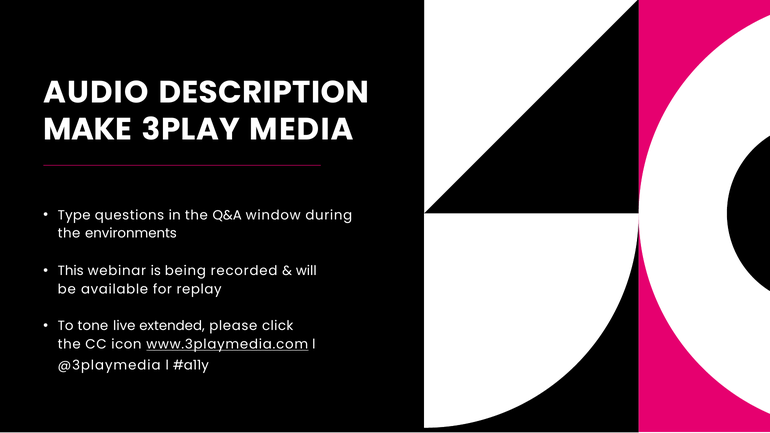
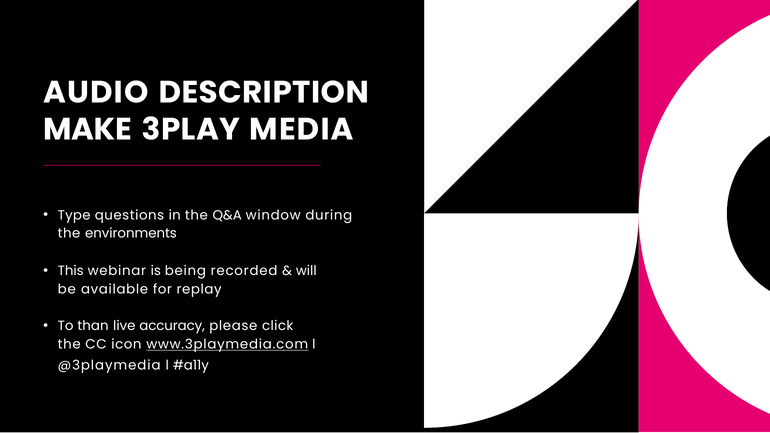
tone: tone -> than (93, 326)
extended: extended -> accuracy (172, 326)
